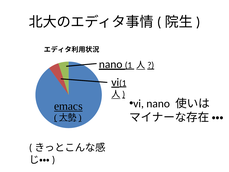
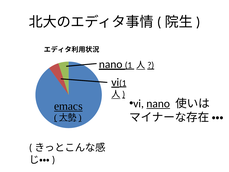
nano underline: none -> present (158, 103)
